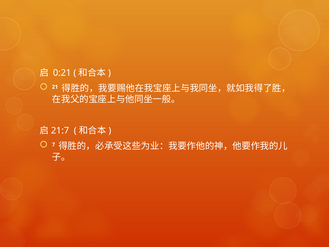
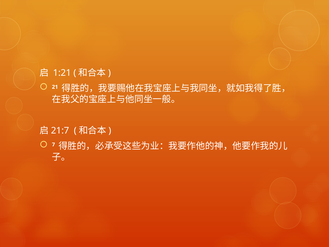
0:21: 0:21 -> 1:21 (62, 73)
